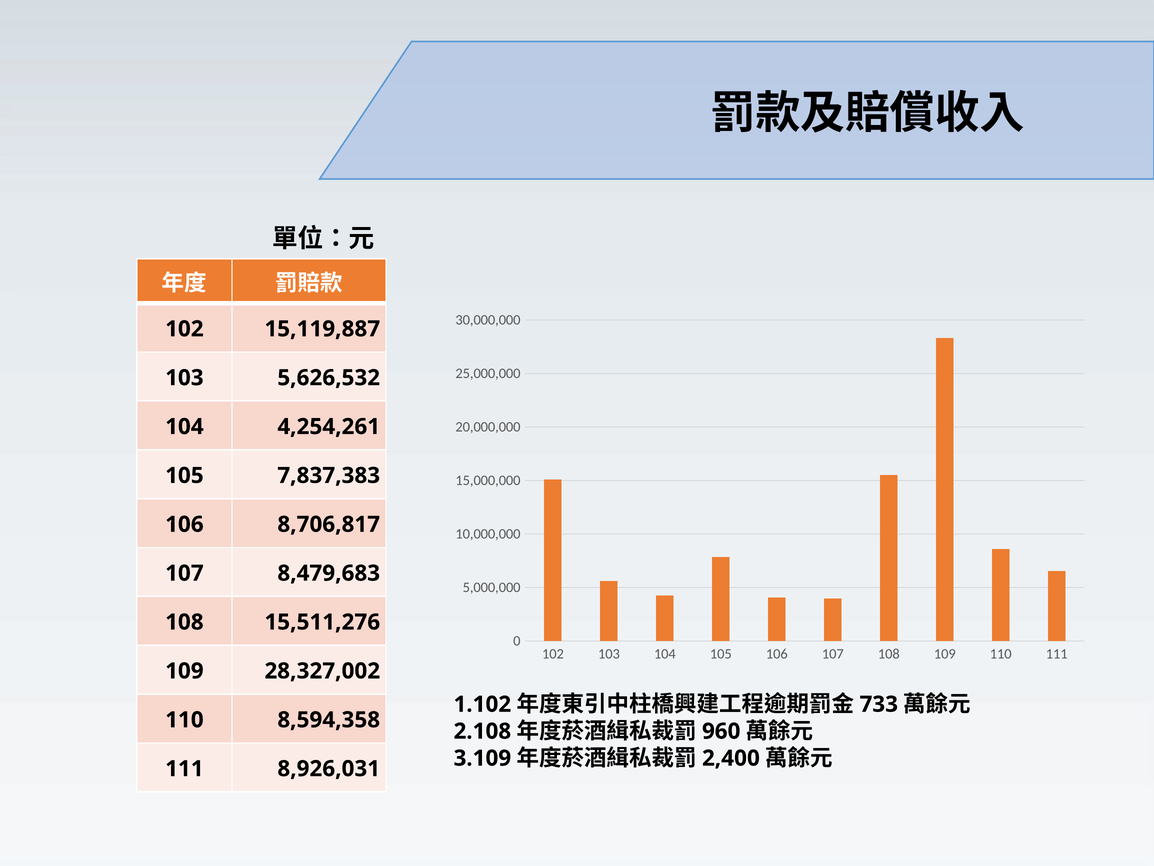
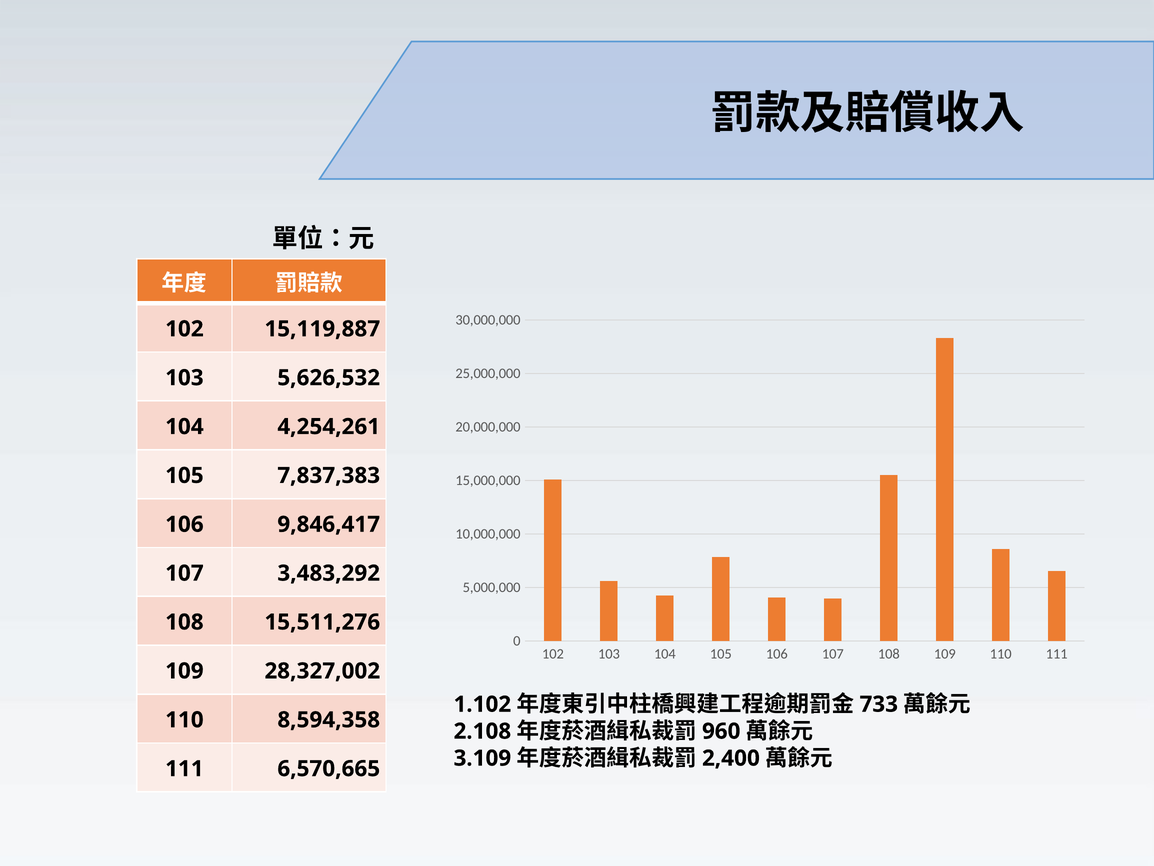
8,706,817: 8,706,817 -> 9,846,417 (329, 524)
8,479,683: 8,479,683 -> 3,483,292 (329, 573)
8,926,031: 8,926,031 -> 6,570,665 (329, 768)
